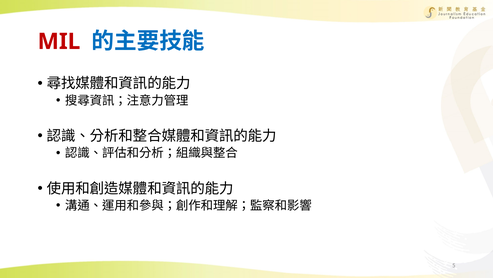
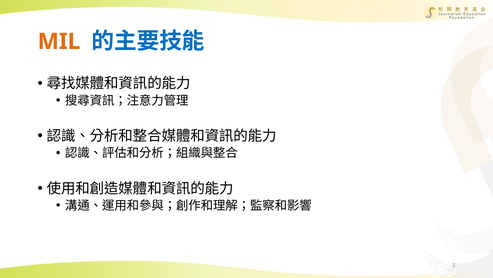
MIL colour: red -> orange (59, 41)
